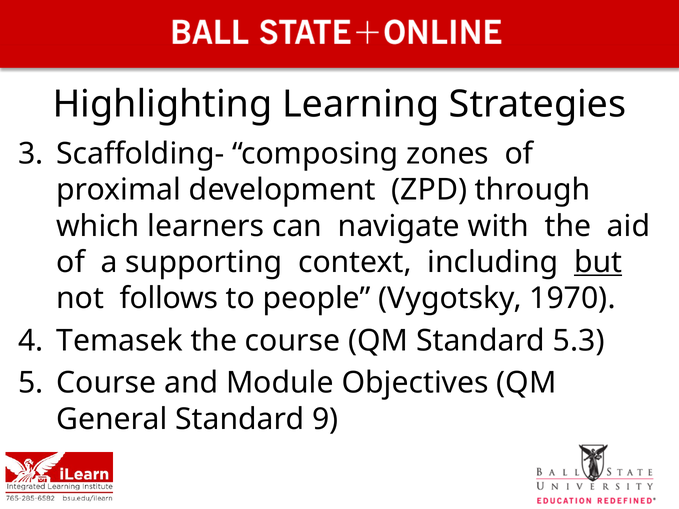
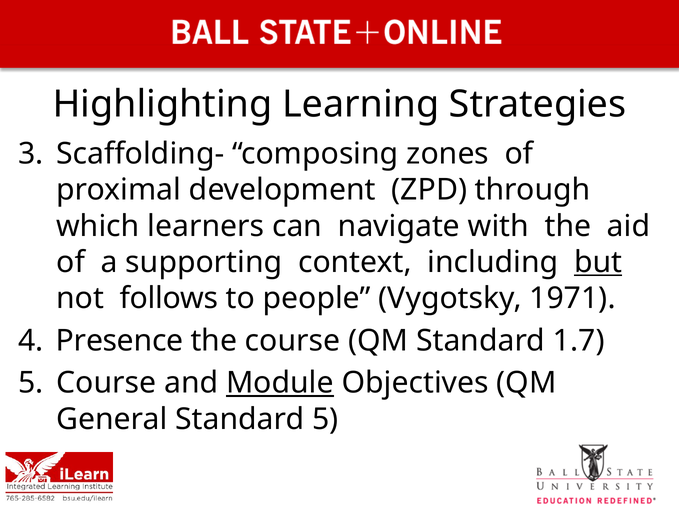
1970: 1970 -> 1971 (573, 299)
Temasek: Temasek -> Presence (120, 341)
5.3: 5.3 -> 1.7 (579, 341)
Module underline: none -> present (280, 383)
Standard 9: 9 -> 5 (325, 419)
